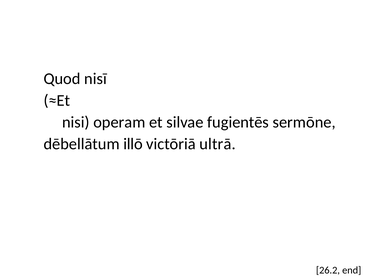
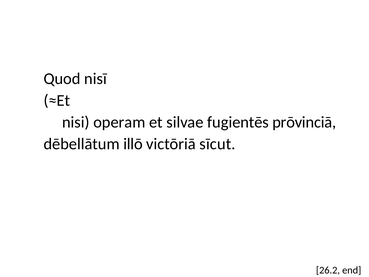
sermōne: sermōne -> prōvinciā (304, 122)
ultrā: ultrā -> sīcut (218, 144)
